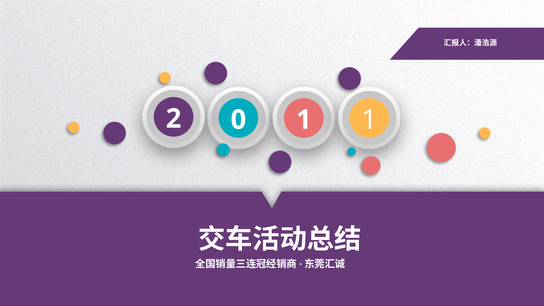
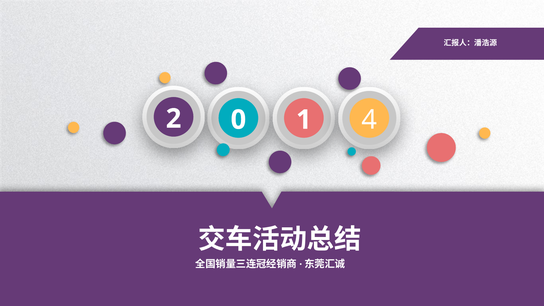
1 1: 1 -> 4 (369, 120)
